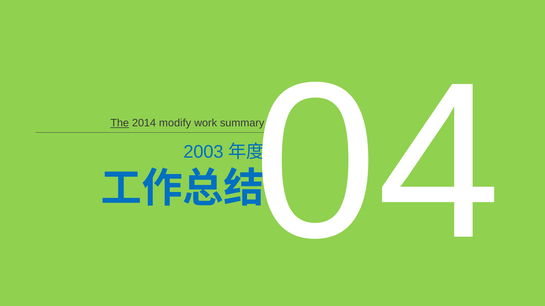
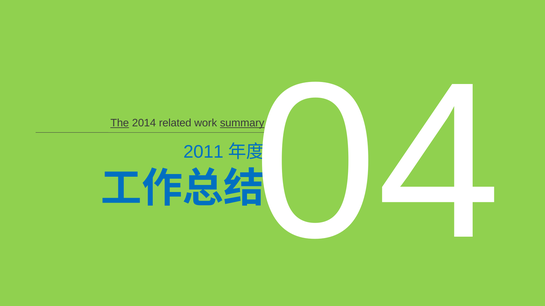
modify: modify -> related (175, 123)
summary underline: none -> present (242, 123)
2003: 2003 -> 2011 (204, 152)
